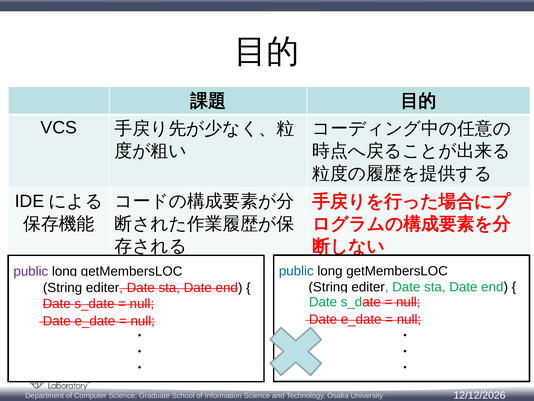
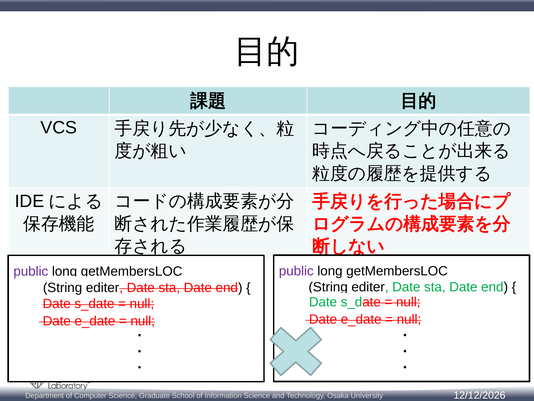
public colour: blue -> purple (296, 271)
